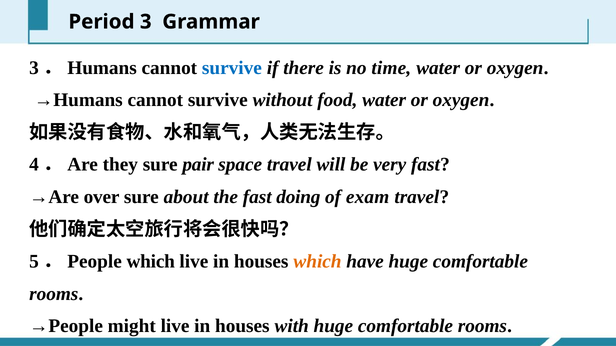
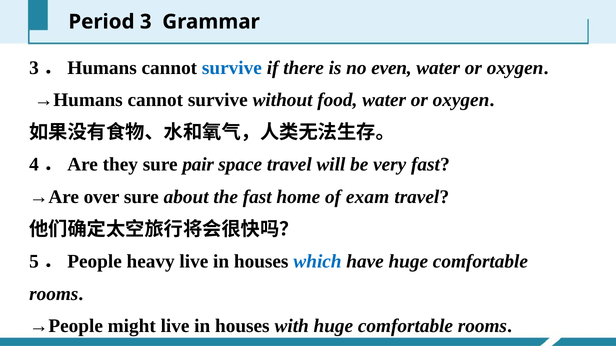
time: time -> even (392, 68)
doing: doing -> home (298, 197)
which: which -> heavy (151, 262)
which colour: orange -> blue (318, 262)
